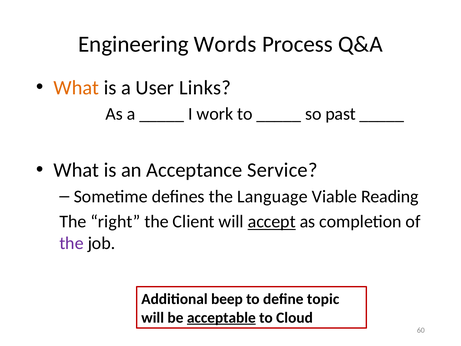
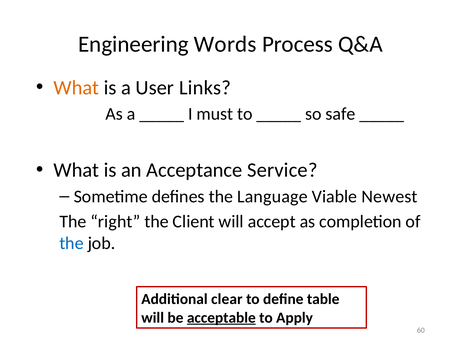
work: work -> must (215, 114)
past: past -> safe (341, 114)
Reading: Reading -> Newest (390, 196)
accept underline: present -> none (272, 222)
the colour: purple -> blue (71, 243)
beep: beep -> clear (227, 299)
topic: topic -> table (323, 299)
Cloud: Cloud -> Apply (295, 317)
